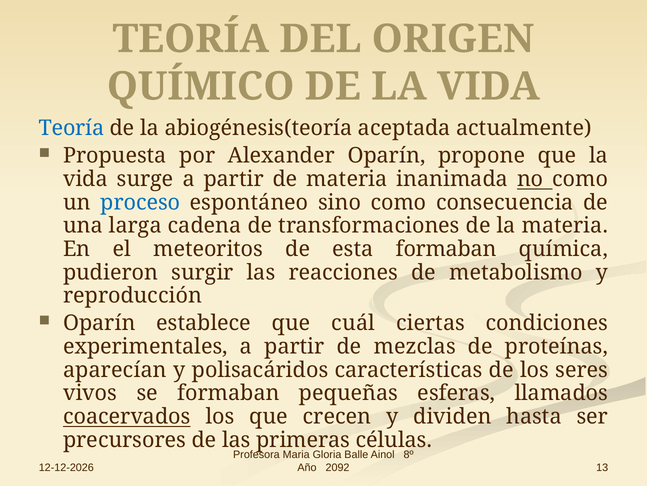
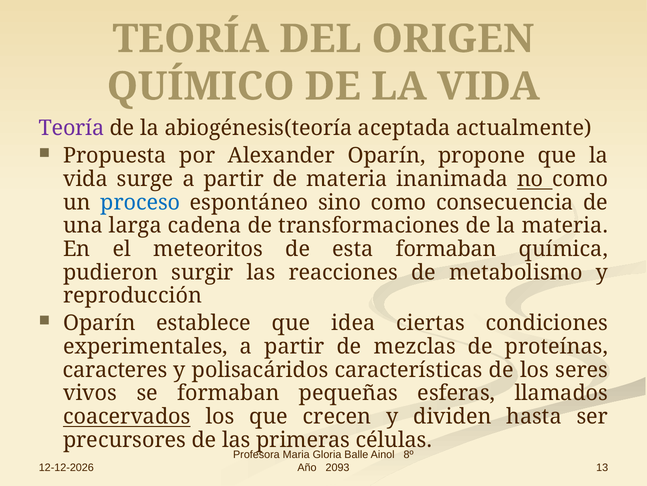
Teoría colour: blue -> purple (72, 128)
cuál: cuál -> idea (353, 323)
aparecían: aparecían -> caracteres (115, 369)
2092: 2092 -> 2093 (338, 467)
